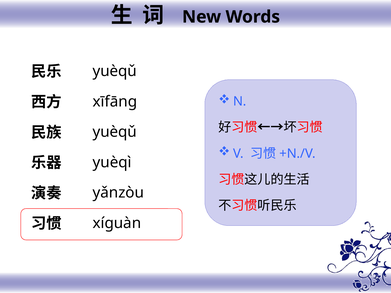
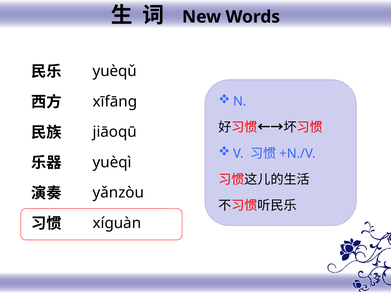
yuèqǔ: yuèqǔ -> jiāoqū (115, 132)
